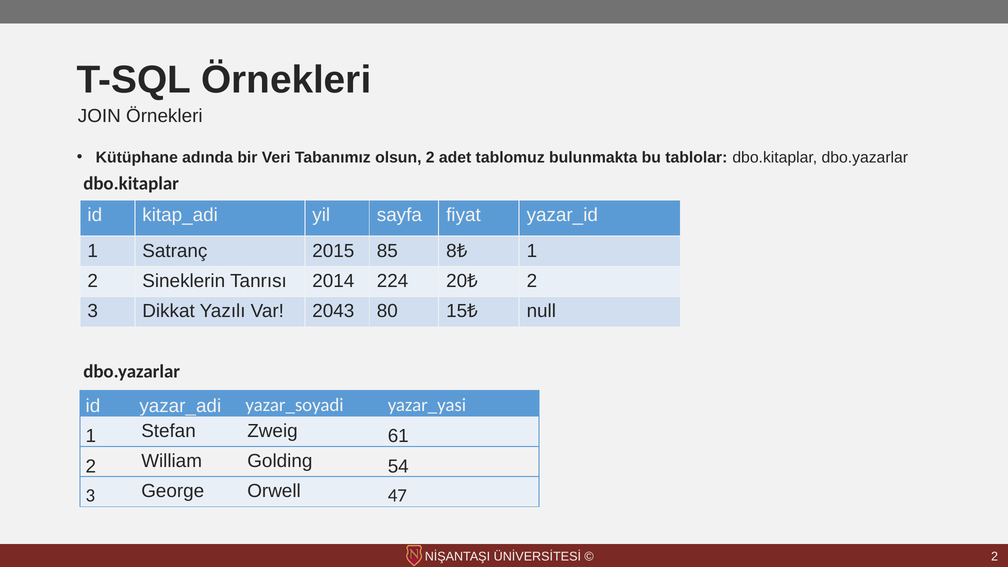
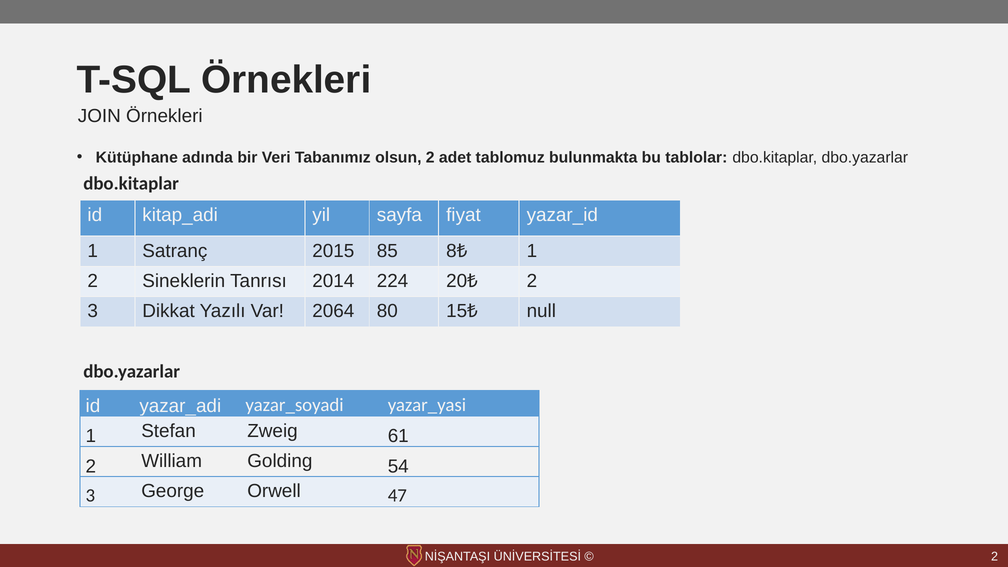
2043: 2043 -> 2064 (333, 311)
